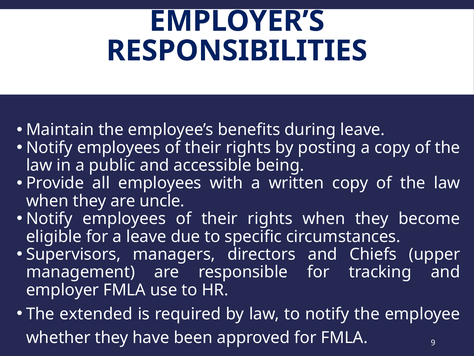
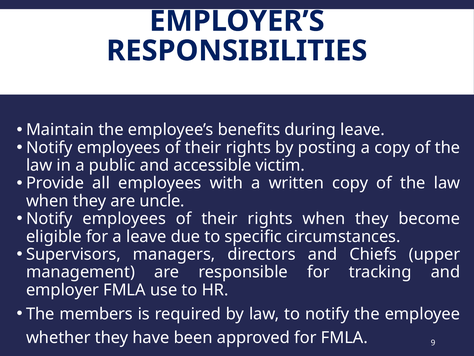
being: being -> victim (280, 165)
extended: extended -> members (96, 313)
